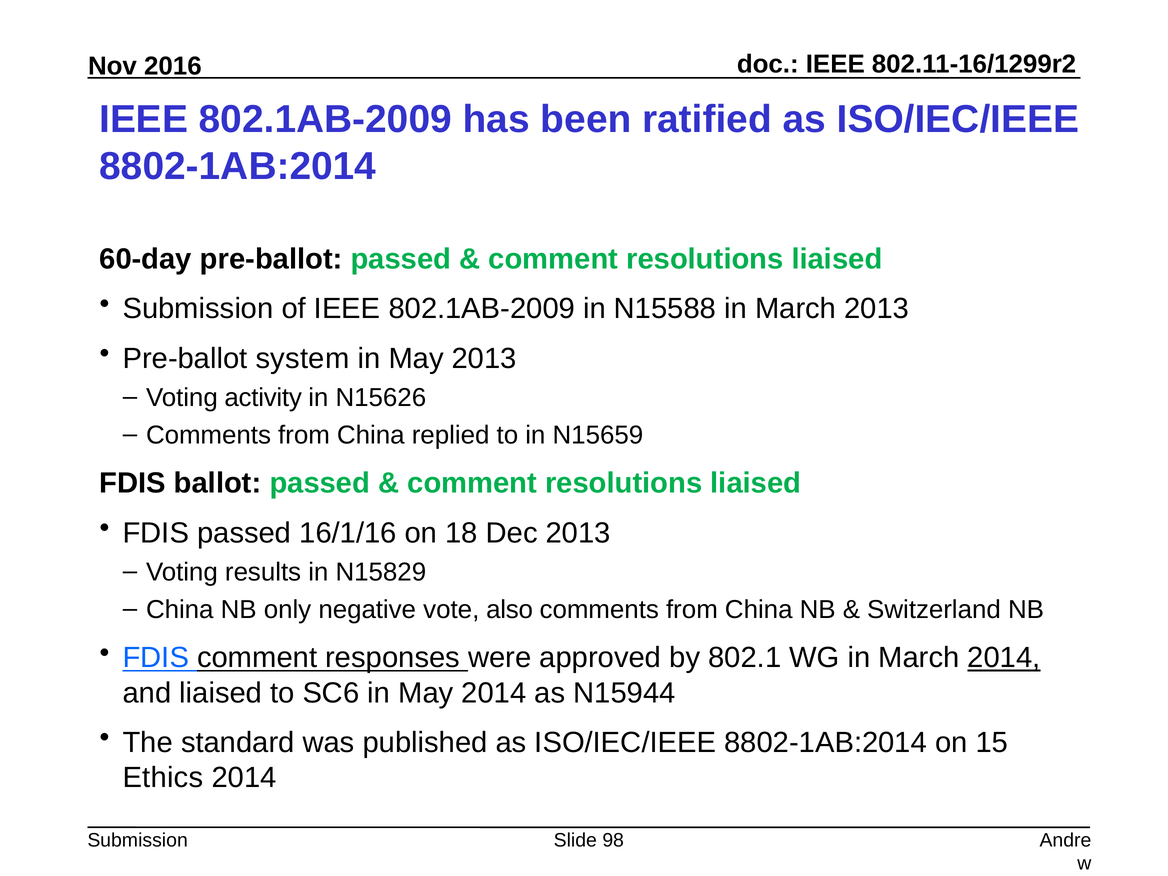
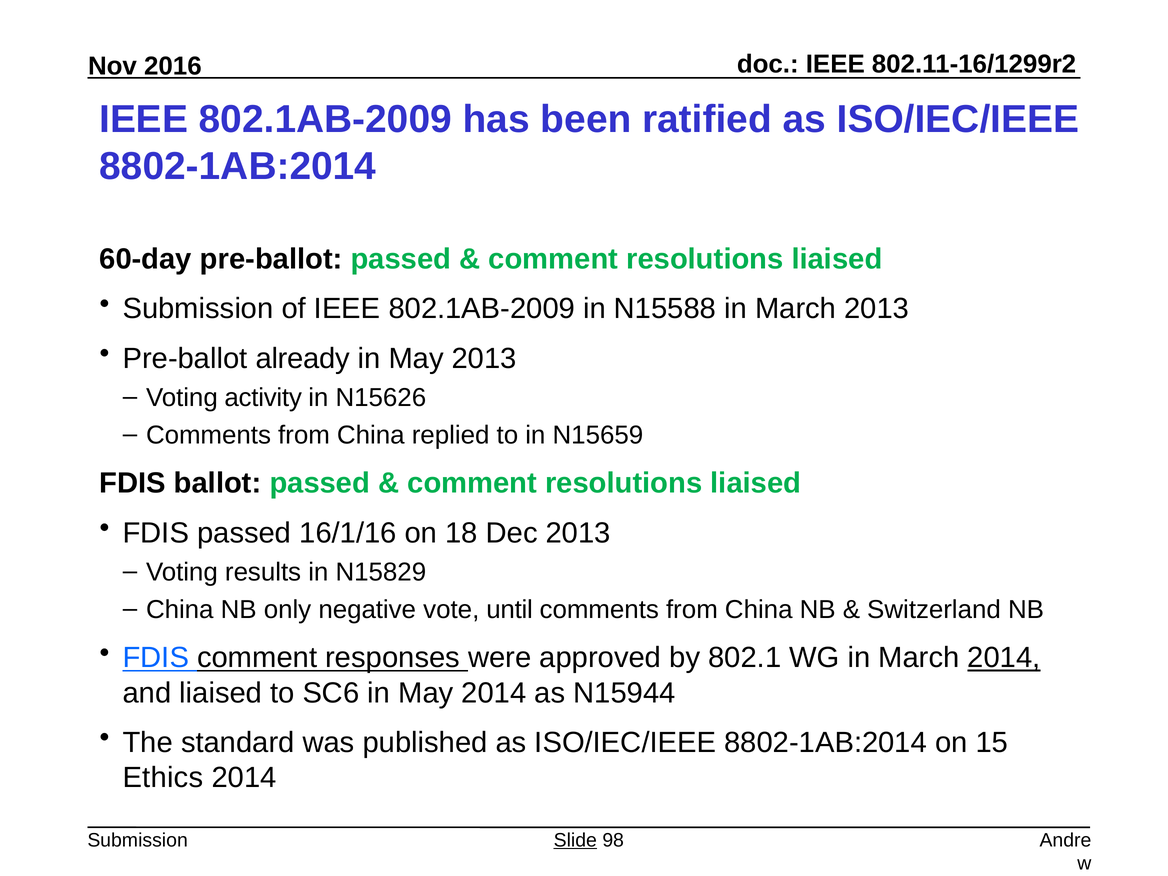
system: system -> already (303, 358)
also: also -> until (510, 610)
Slide underline: none -> present (575, 840)
